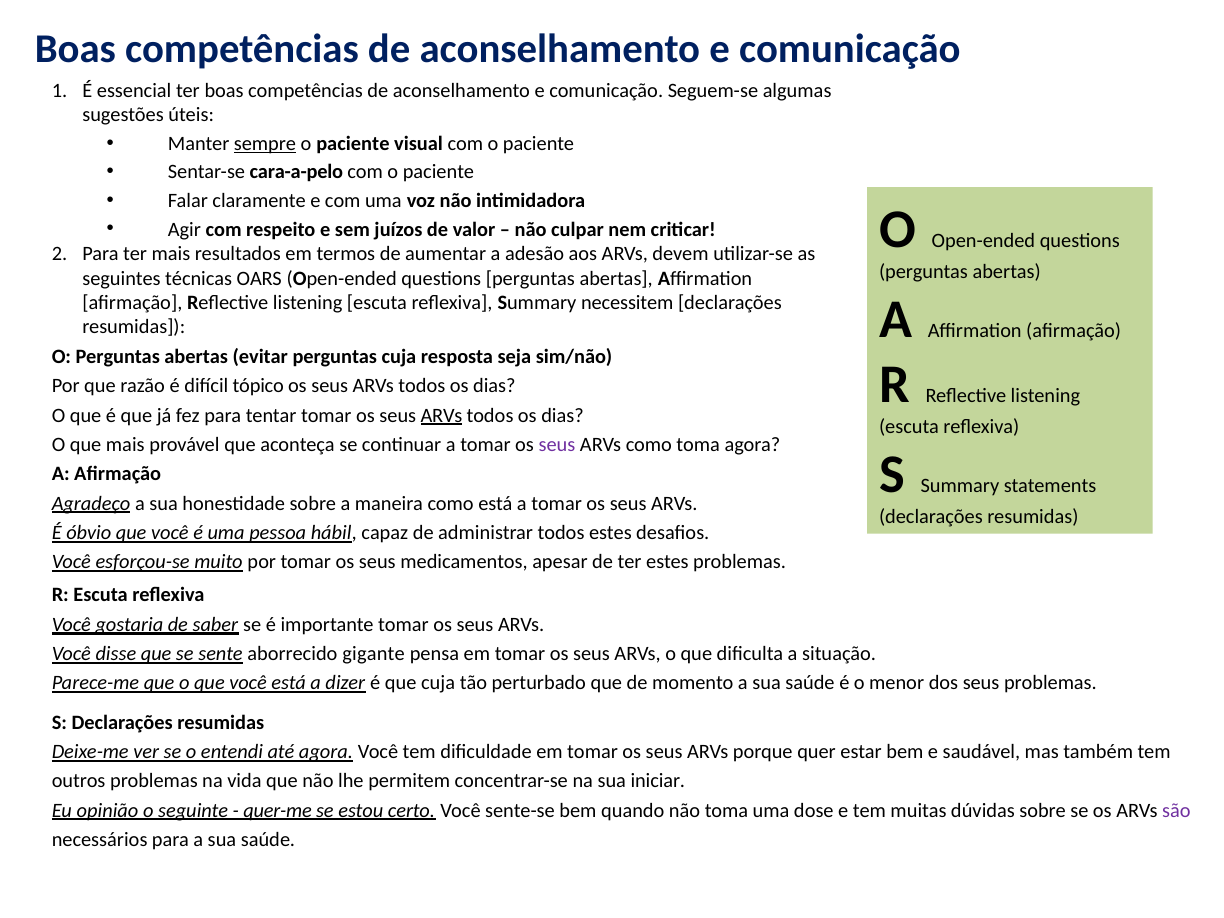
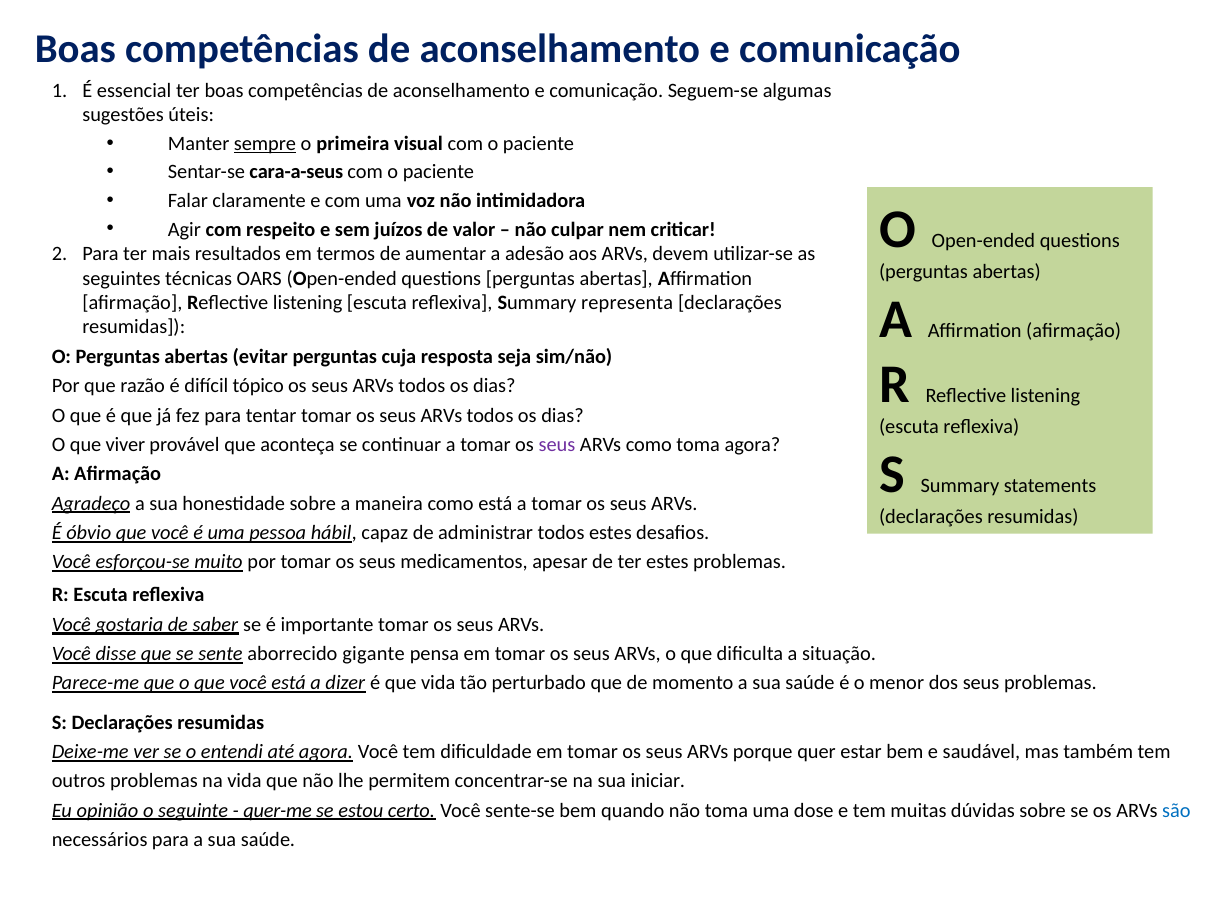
paciente: paciente -> primeira (353, 144)
cara-a-pelo: cara-a-pelo -> cara-a-seus (296, 172)
necessitem: necessitem -> representa (627, 303)
ARVs underline: present -> none (441, 415)
que mais: mais -> viver (125, 445)
que cuja: cuja -> vida (438, 683)
são colour: purple -> blue (1176, 810)
